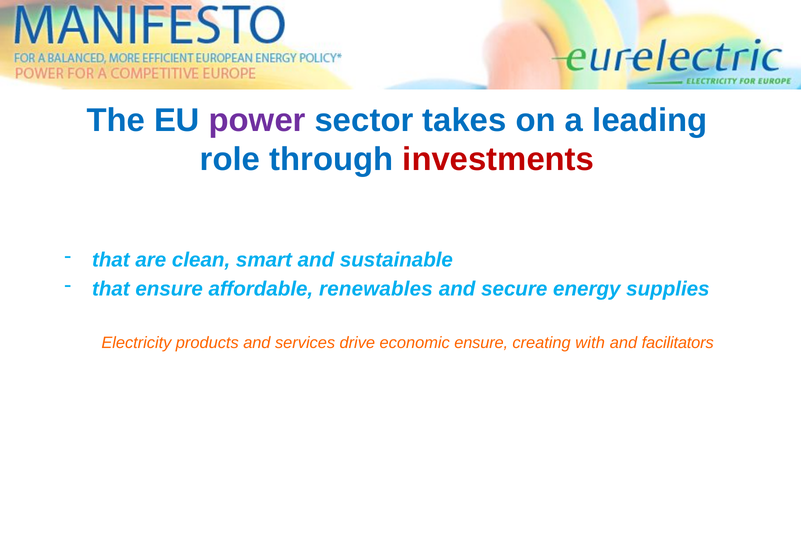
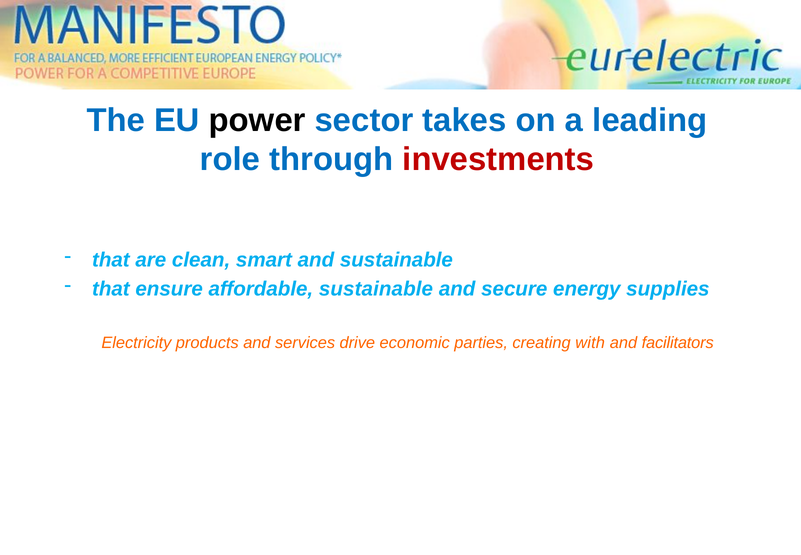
power colour: purple -> black (257, 120)
affordable renewables: renewables -> sustainable (376, 289)
economic ensure: ensure -> parties (481, 342)
